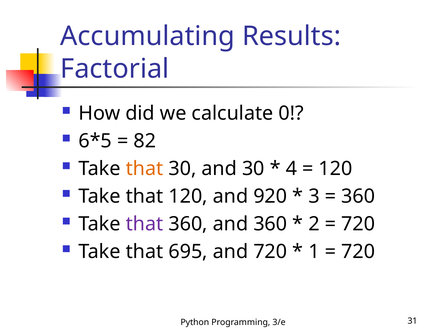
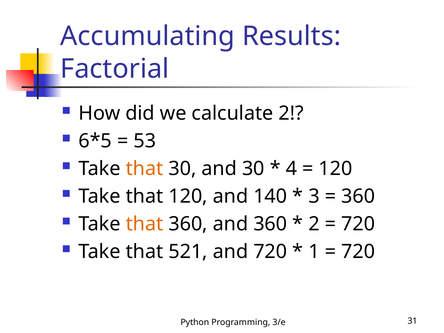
calculate 0: 0 -> 2 (291, 113)
82: 82 -> 53 (145, 141)
920: 920 -> 140 (270, 196)
that colour: purple -> orange (145, 224)
695: 695 -> 521 (188, 252)
